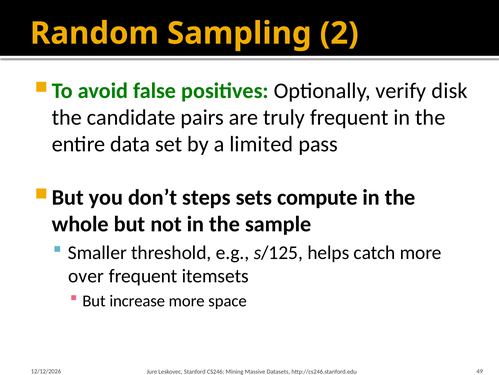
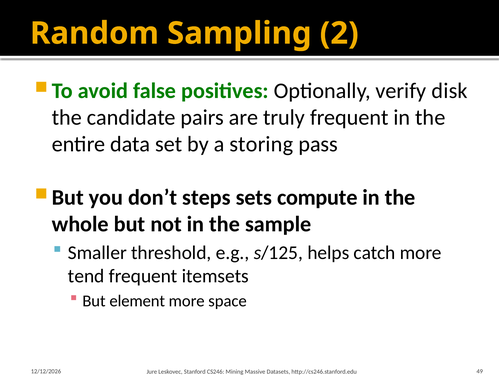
limited: limited -> storing (261, 144)
over: over -> tend (86, 276)
increase: increase -> element (137, 300)
